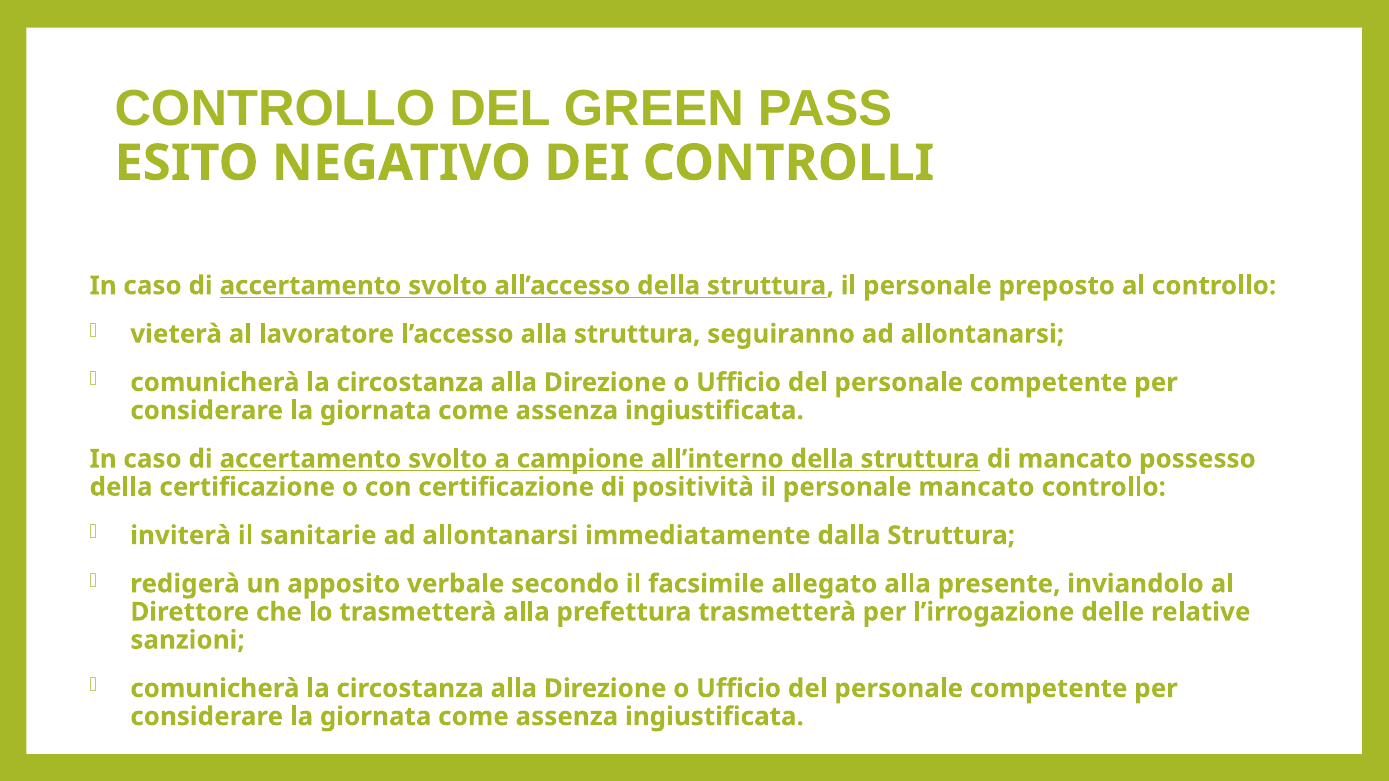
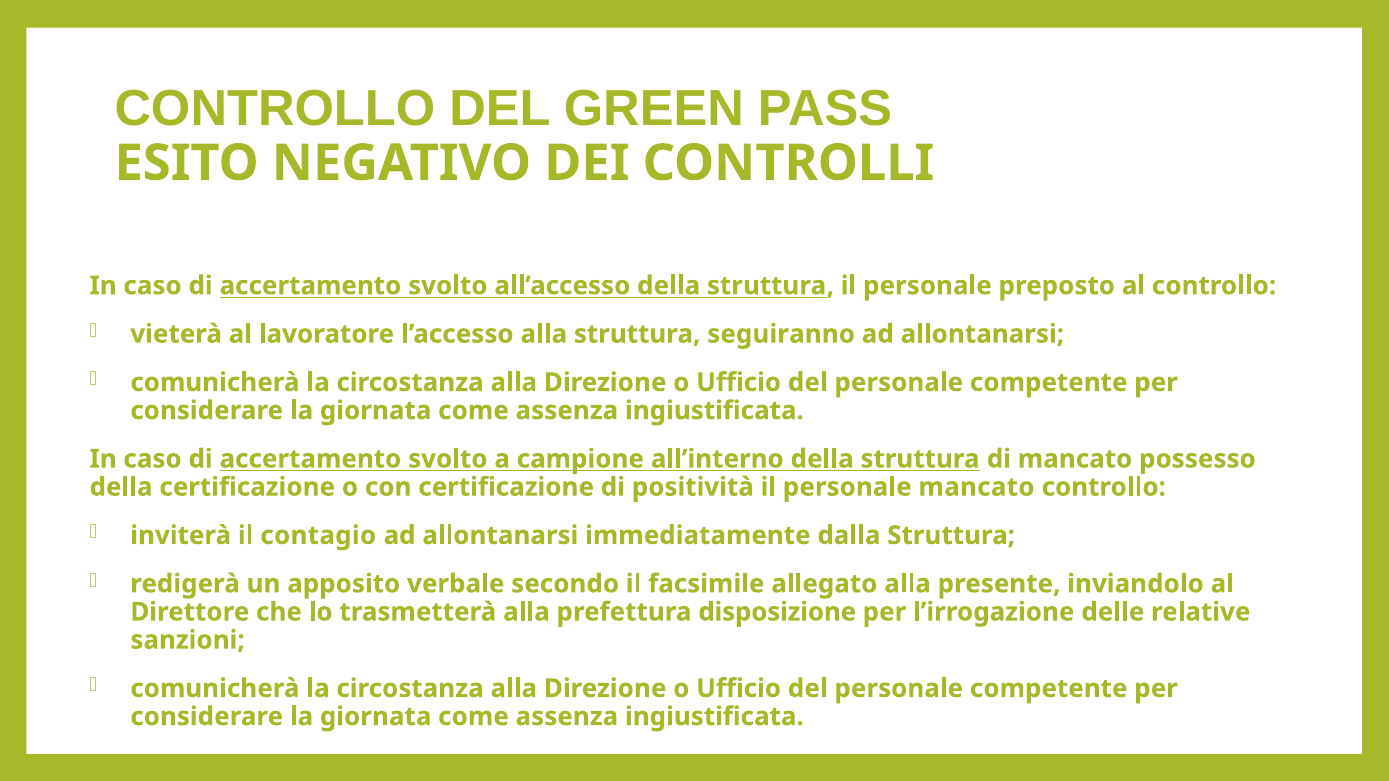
sanitarie: sanitarie -> contagio (318, 536)
prefettura trasmetterà: trasmetterà -> disposizione (777, 612)
